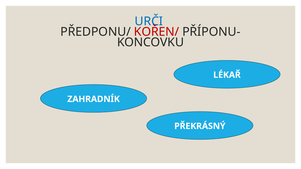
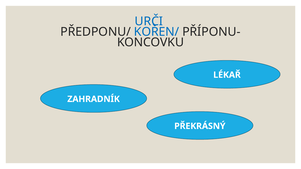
KOŘEN/ colour: red -> blue (157, 32)
